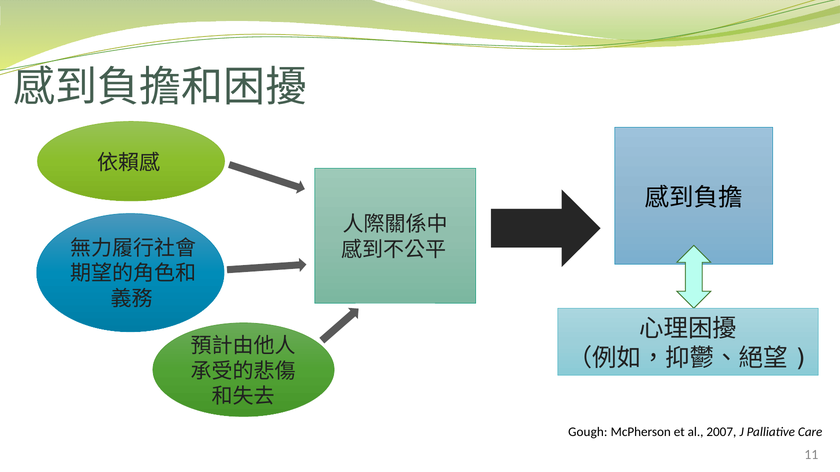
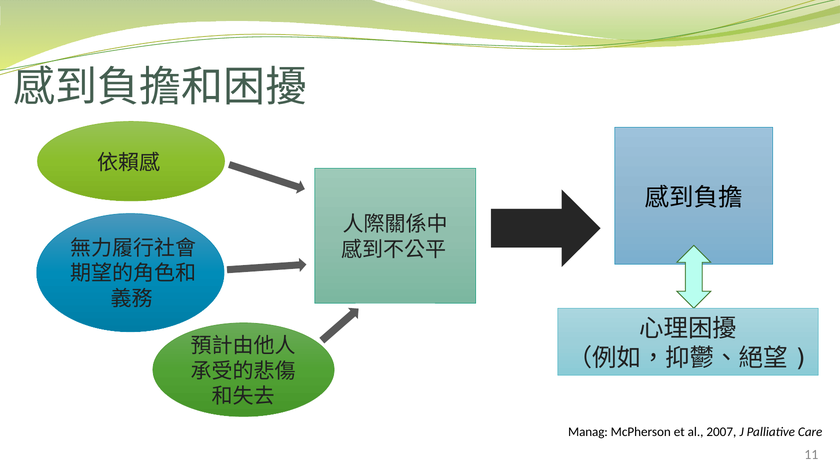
Gough: Gough -> Manag (588, 432)
